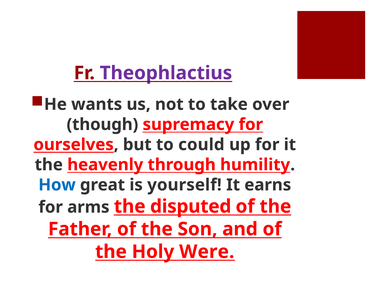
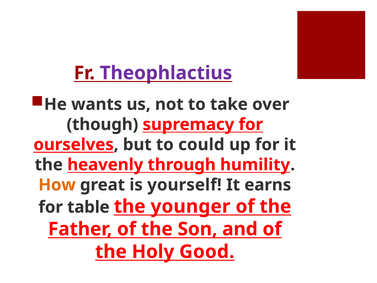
How colour: blue -> orange (57, 185)
arms: arms -> table (88, 207)
disputed: disputed -> younger (190, 206)
Were: Were -> Good (207, 251)
